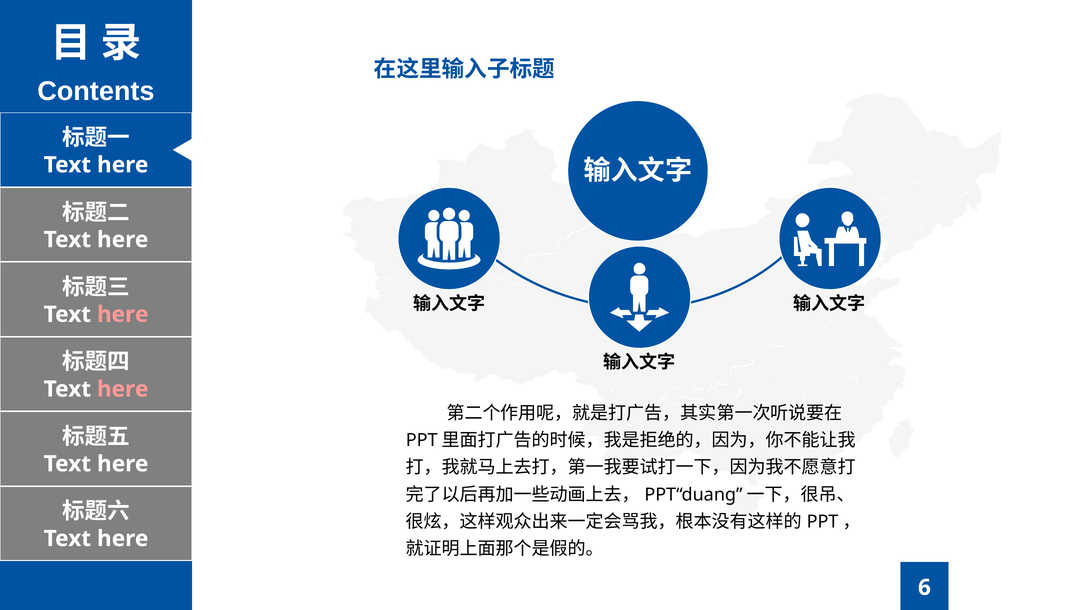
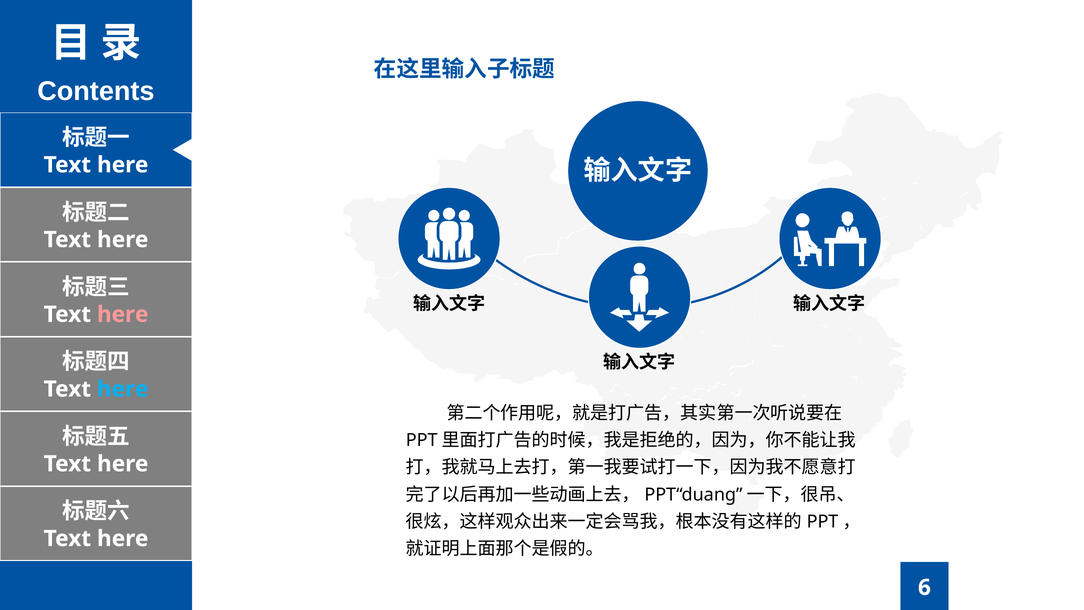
here colour: pink -> light blue (123, 389)
